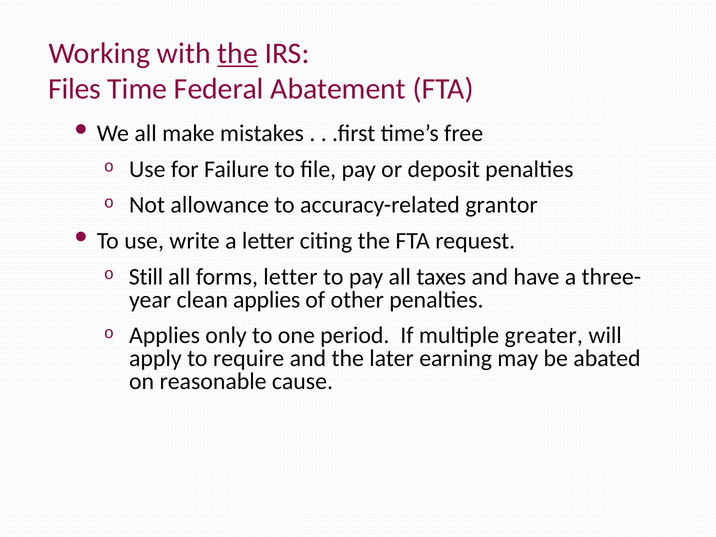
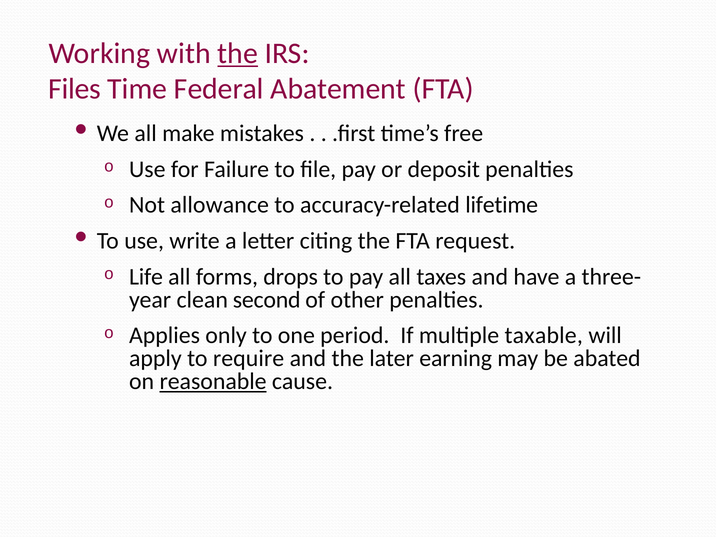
grantor: grantor -> lifetime (502, 205)
Still: Still -> Life (146, 277)
forms letter: letter -> drops (291, 277)
clean applies: applies -> second (267, 300)
greater: greater -> taxable (544, 335)
reasonable underline: none -> present (213, 381)
